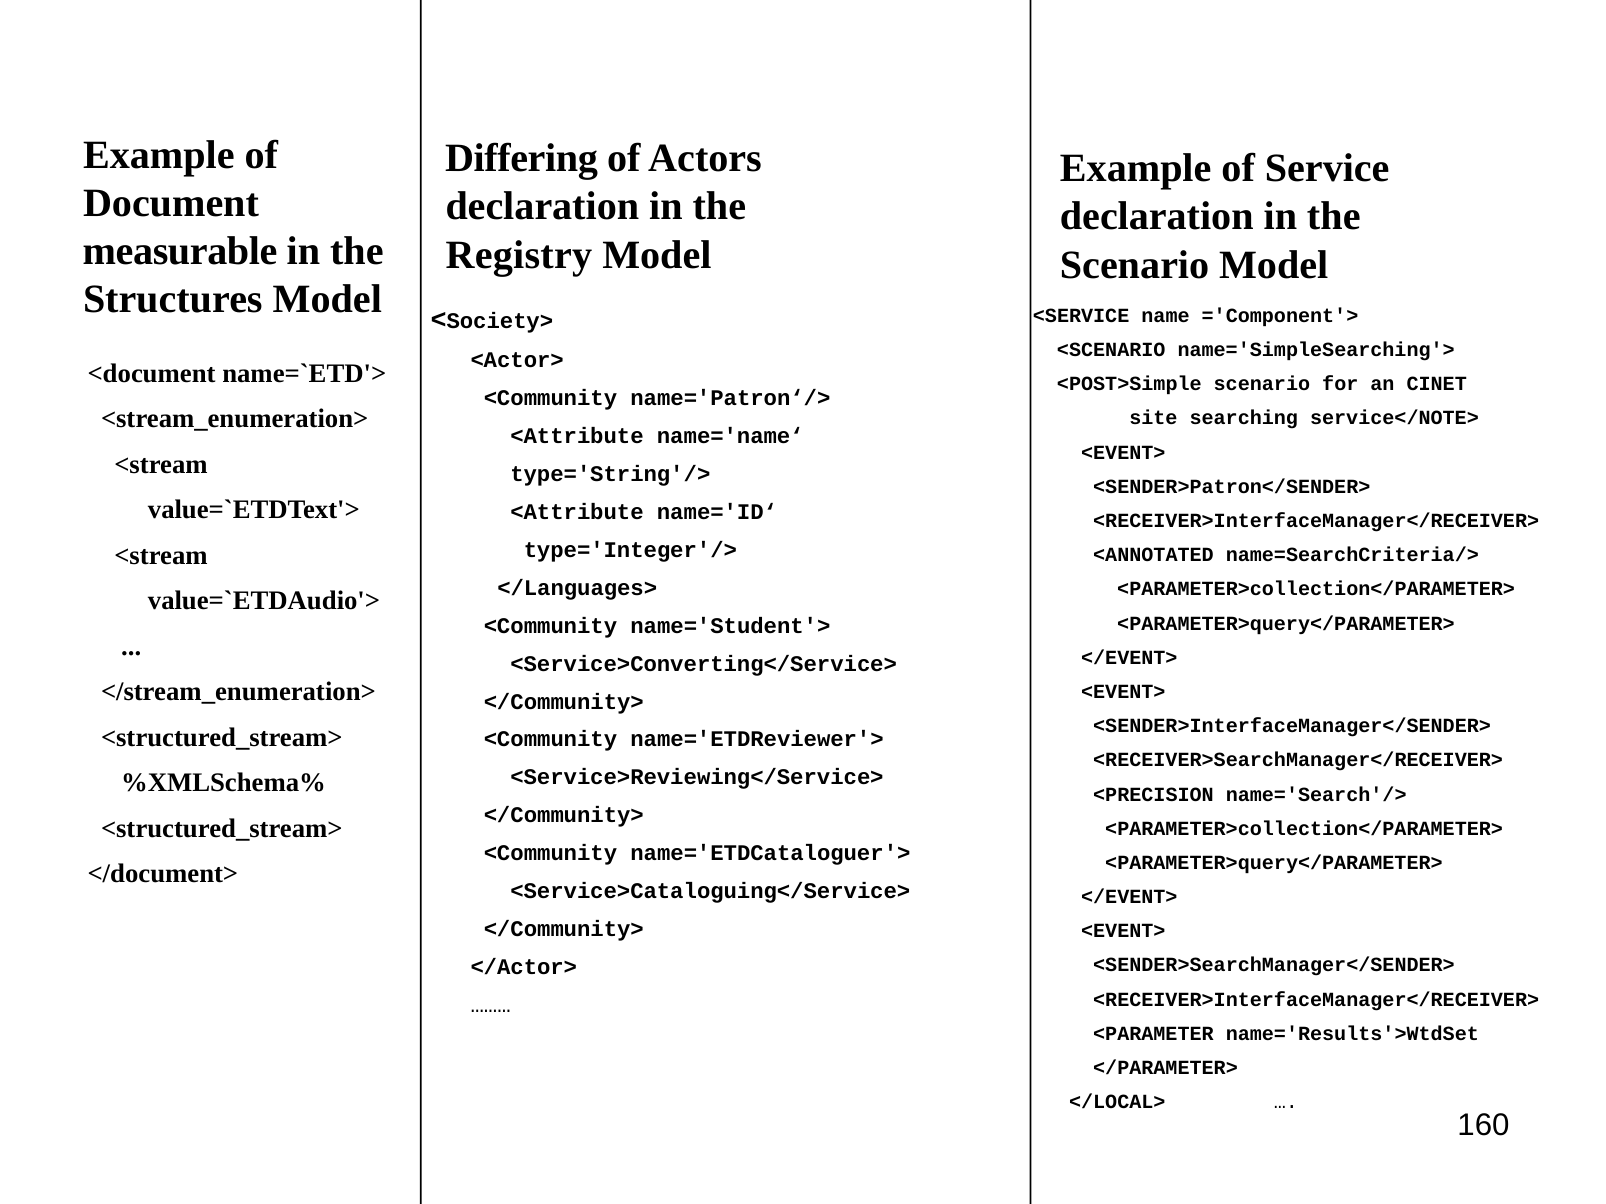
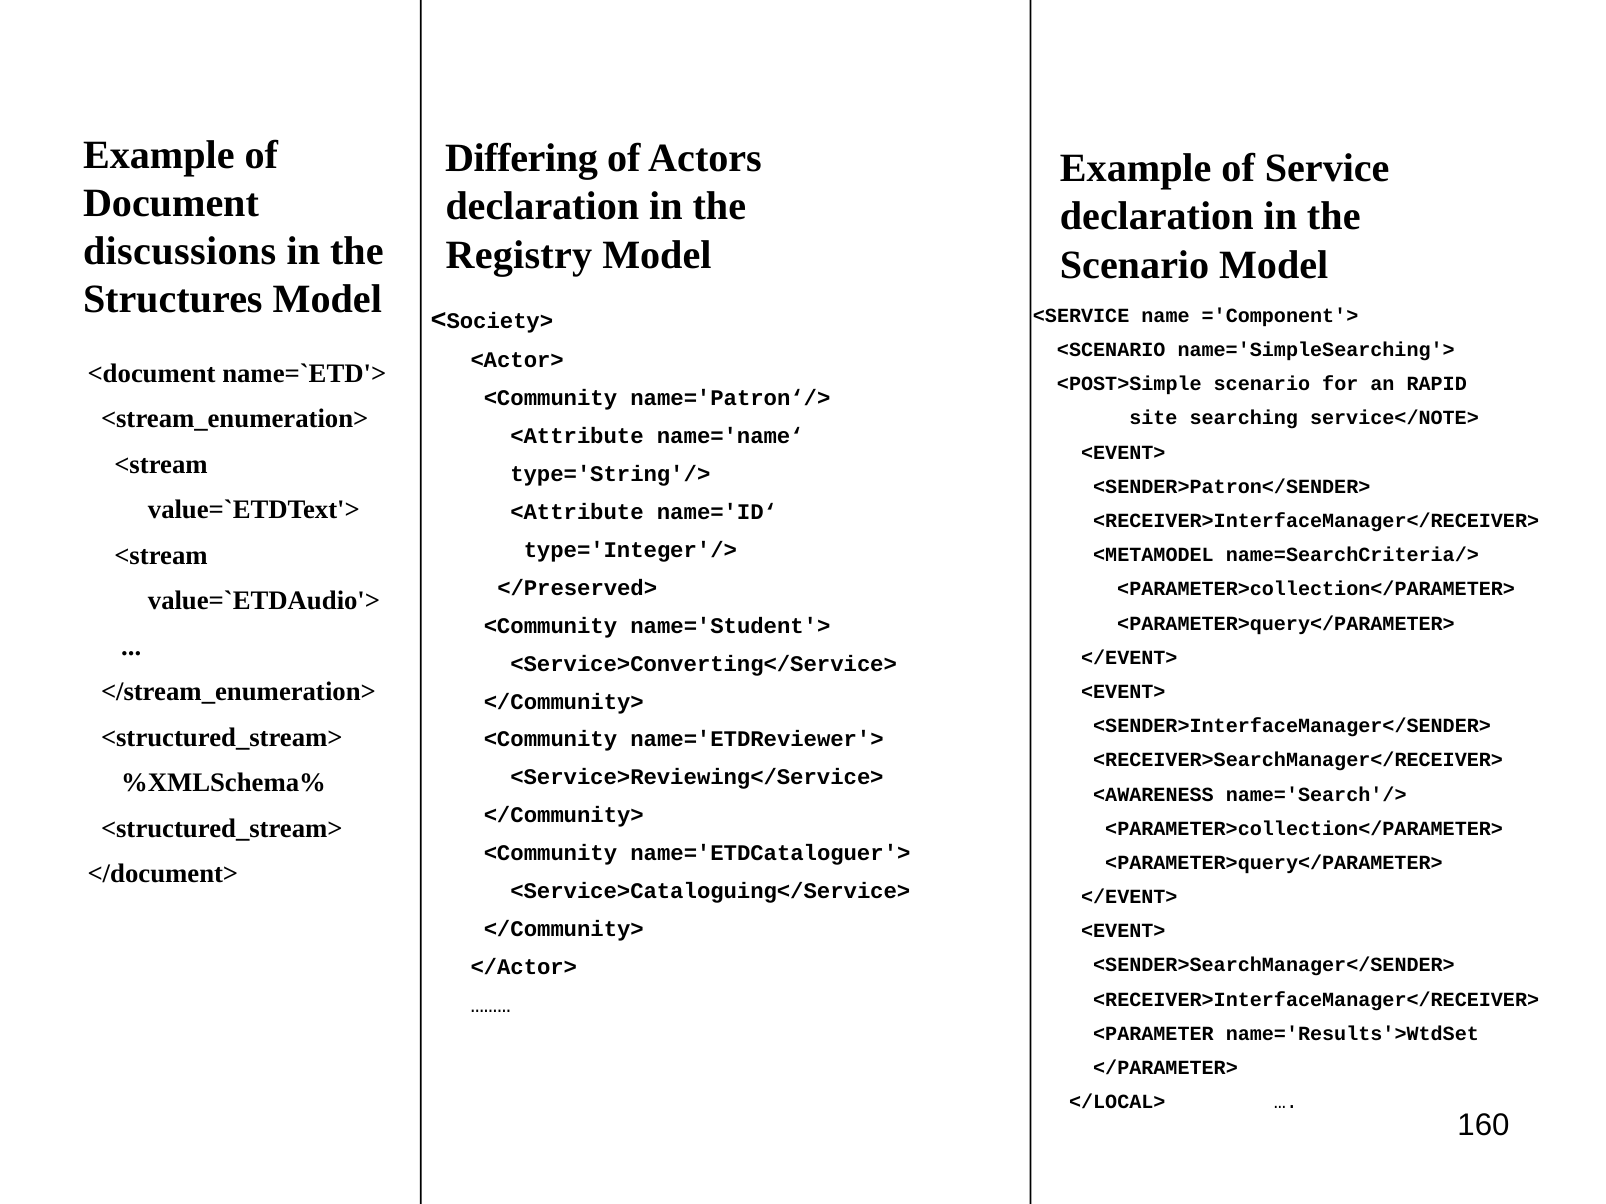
measurable: measurable -> discussions (180, 252)
CINET: CINET -> RAPID (1437, 384)
<ANNOTATED: <ANNOTATED -> <METAMODEL (1153, 555)
</Languages>: </Languages> -> </Preserved> (577, 588)
<PRECISION: <PRECISION -> <AWARENESS (1153, 795)
